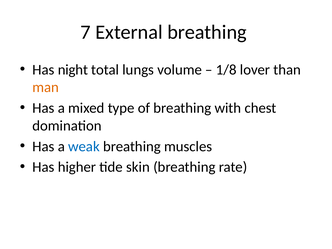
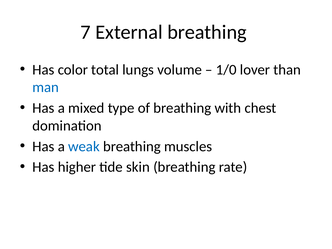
night: night -> color (73, 70)
1/8: 1/8 -> 1/0 (226, 70)
man colour: orange -> blue (46, 87)
